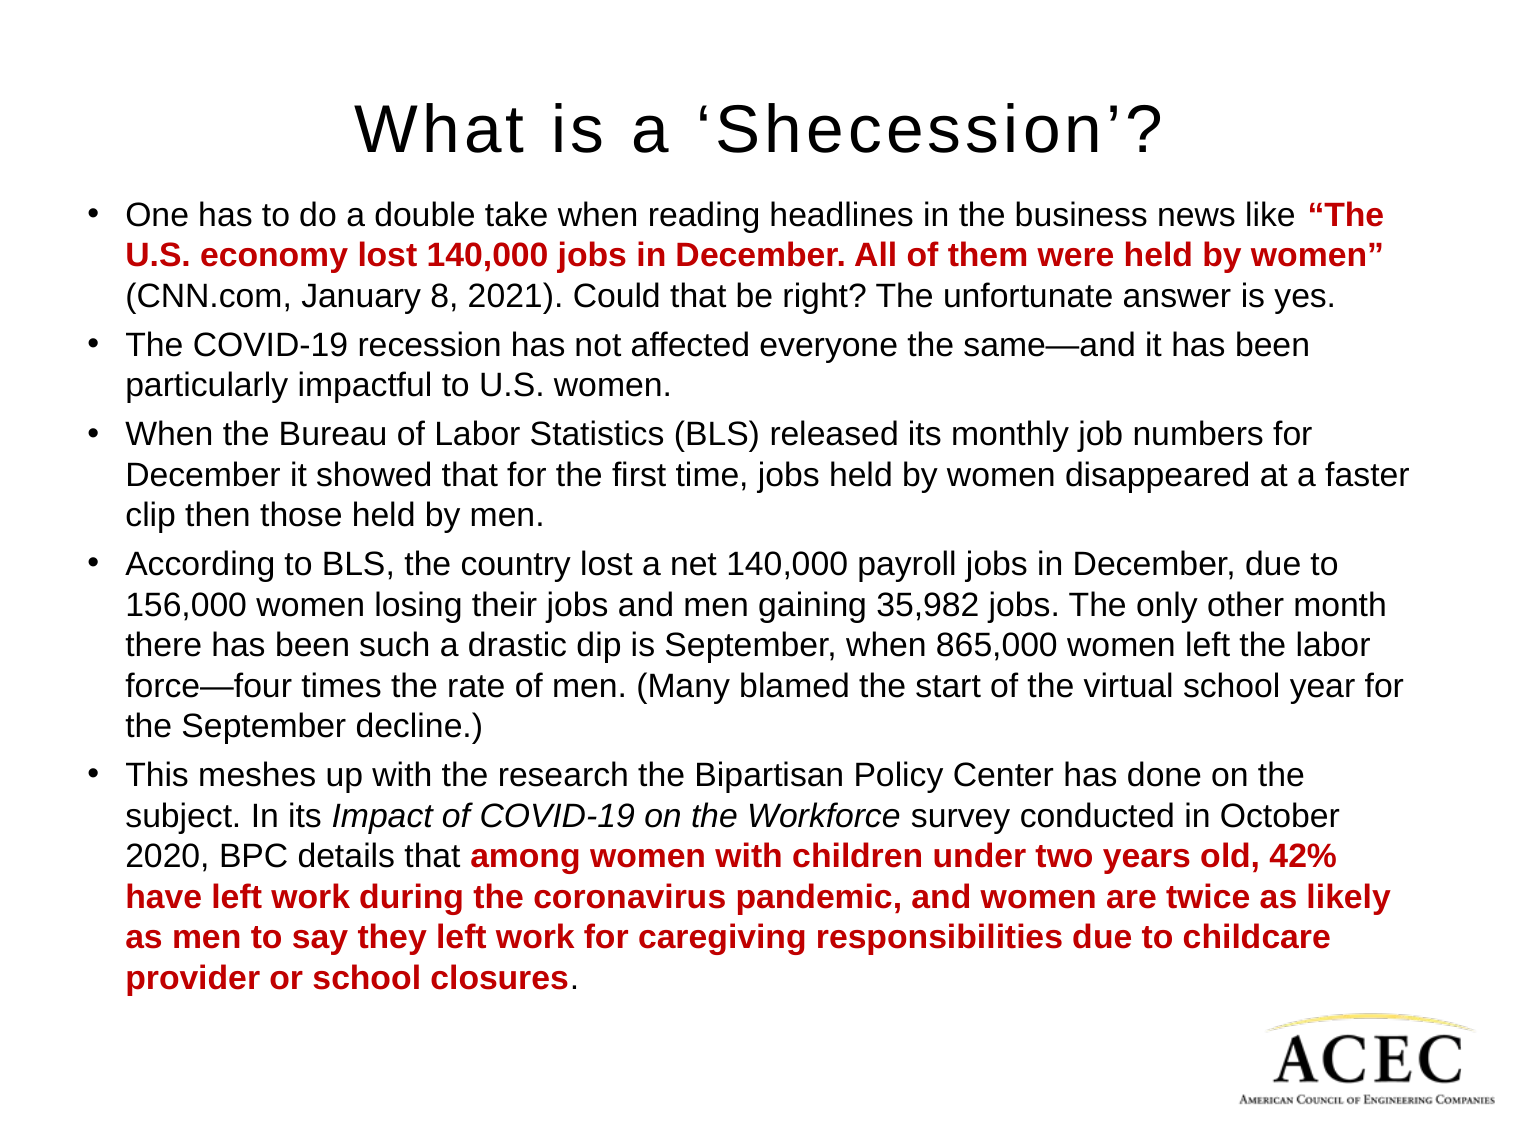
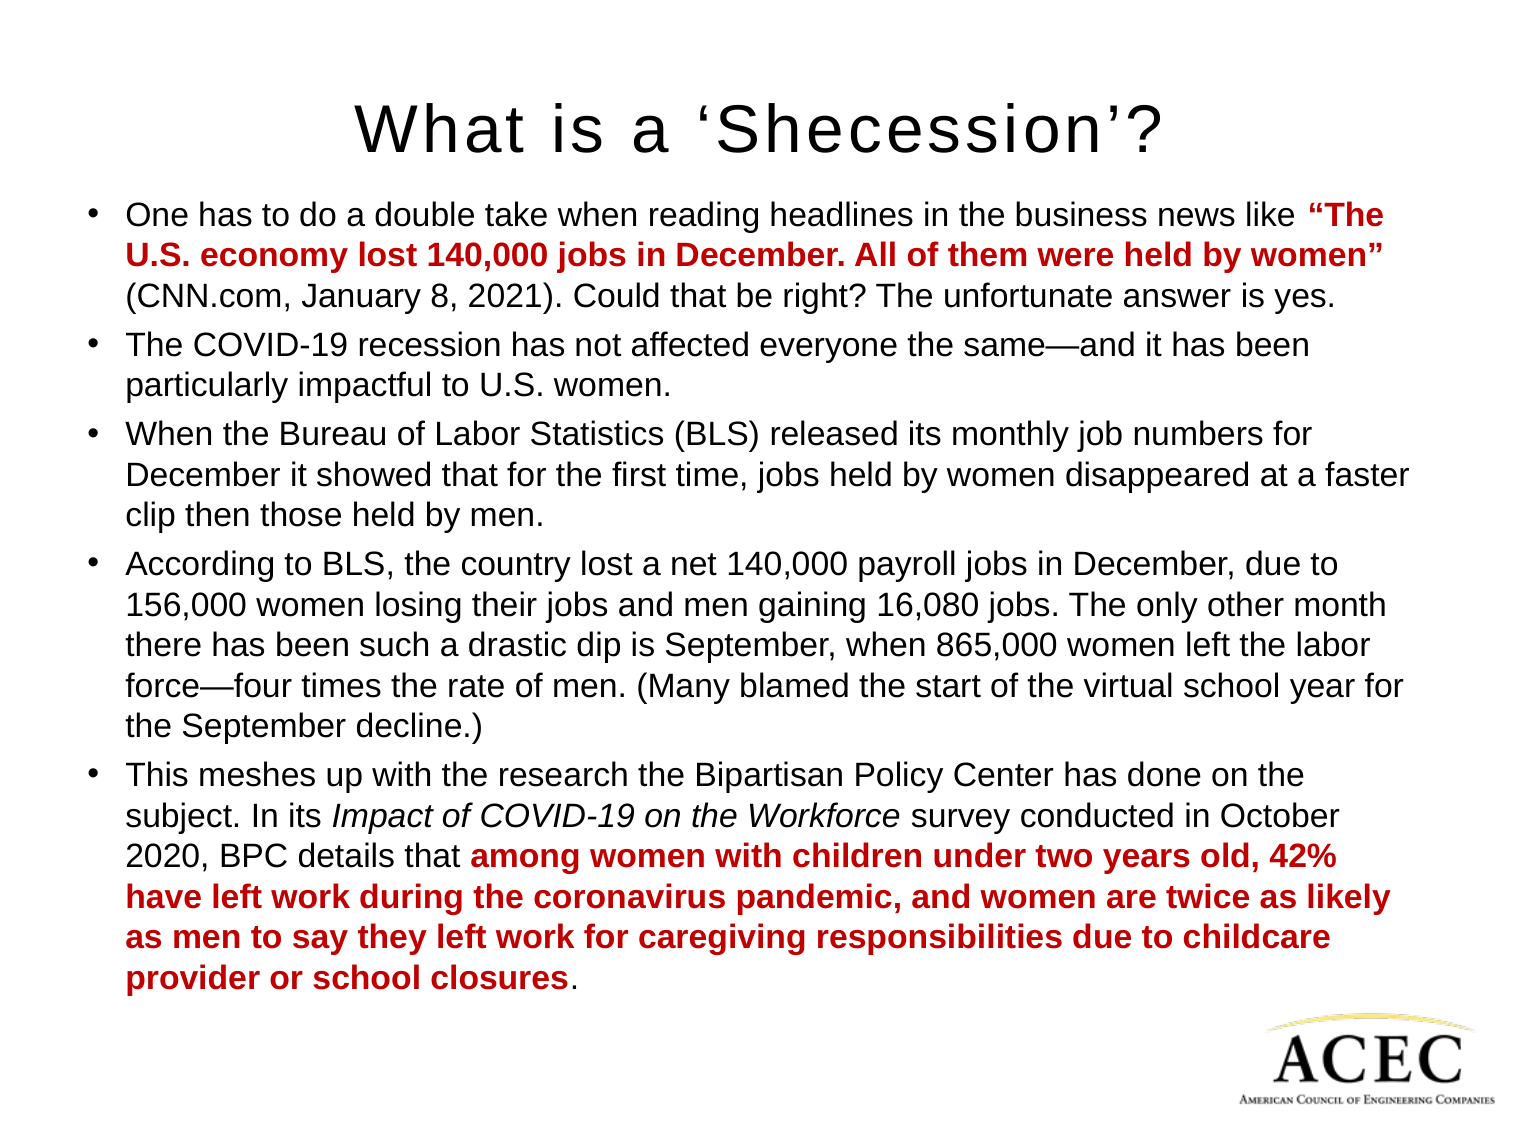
35,982: 35,982 -> 16,080 (928, 605)
